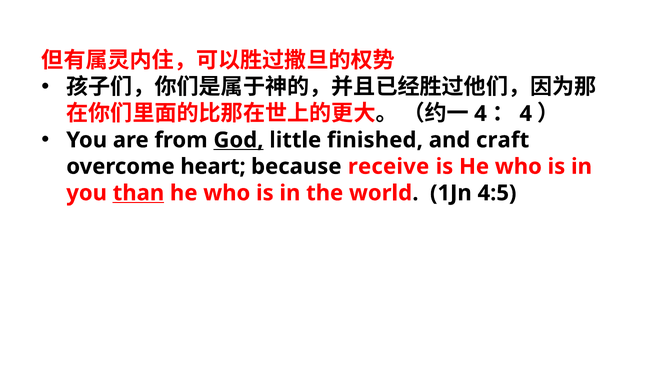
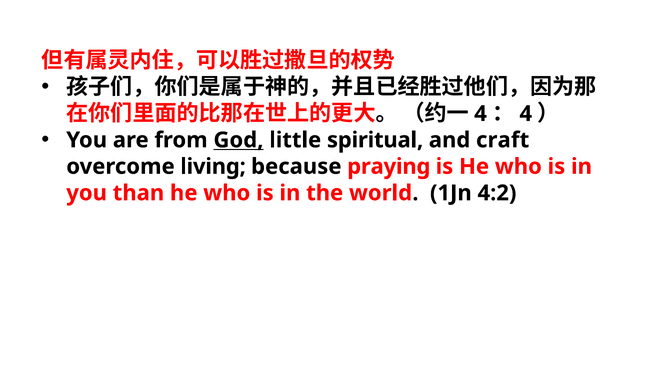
finished: finished -> spiritual (375, 140)
heart: heart -> living (213, 167)
receive: receive -> praying (389, 167)
than underline: present -> none (138, 193)
4:5: 4:5 -> 4:2 (497, 193)
